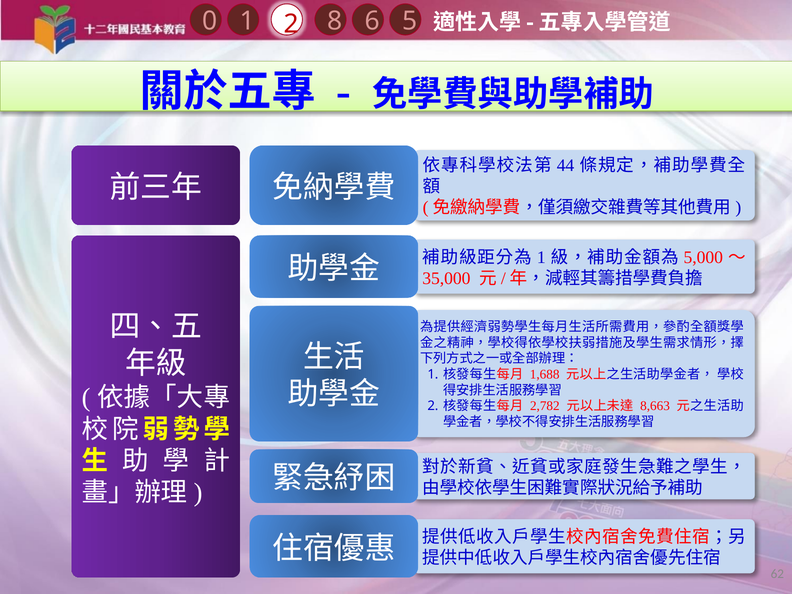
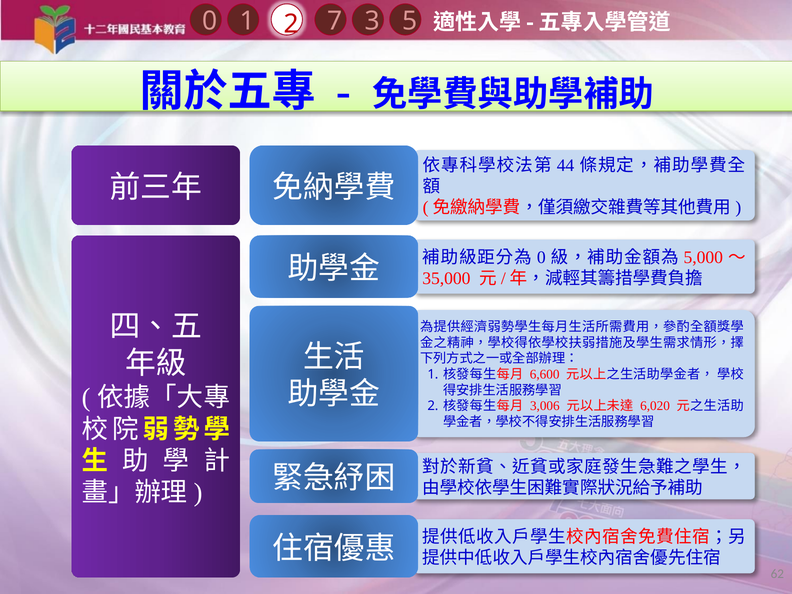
6: 6 -> 3 (372, 21)
8: 8 -> 7 (335, 21)
1: 1 -> 0 (541, 257)
1,688: 1,688 -> 6,600 (545, 374)
2,782: 2,782 -> 3,006 (545, 406)
8,663: 8,663 -> 6,020 (655, 406)
